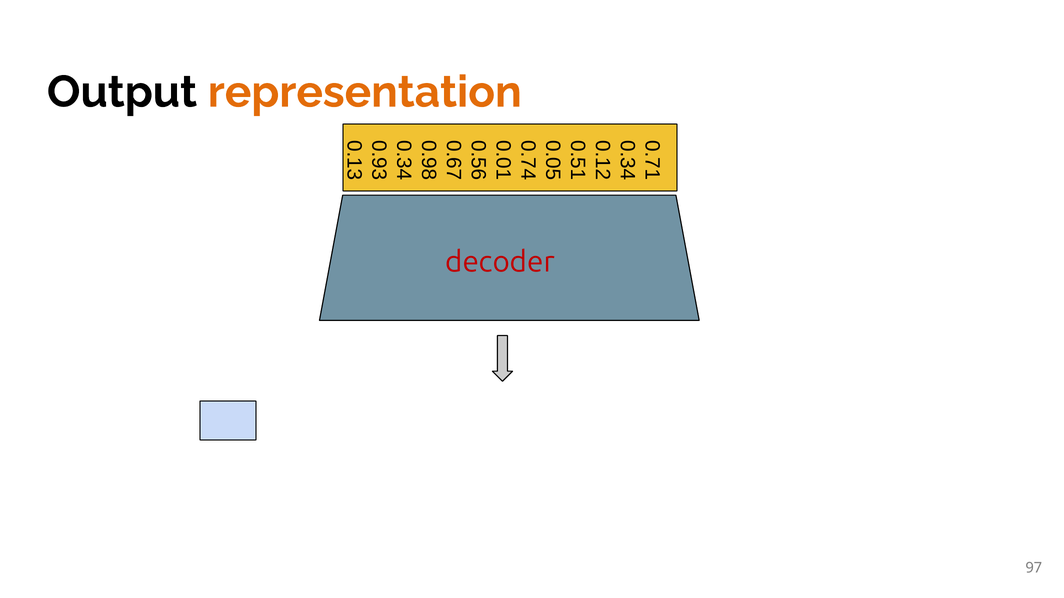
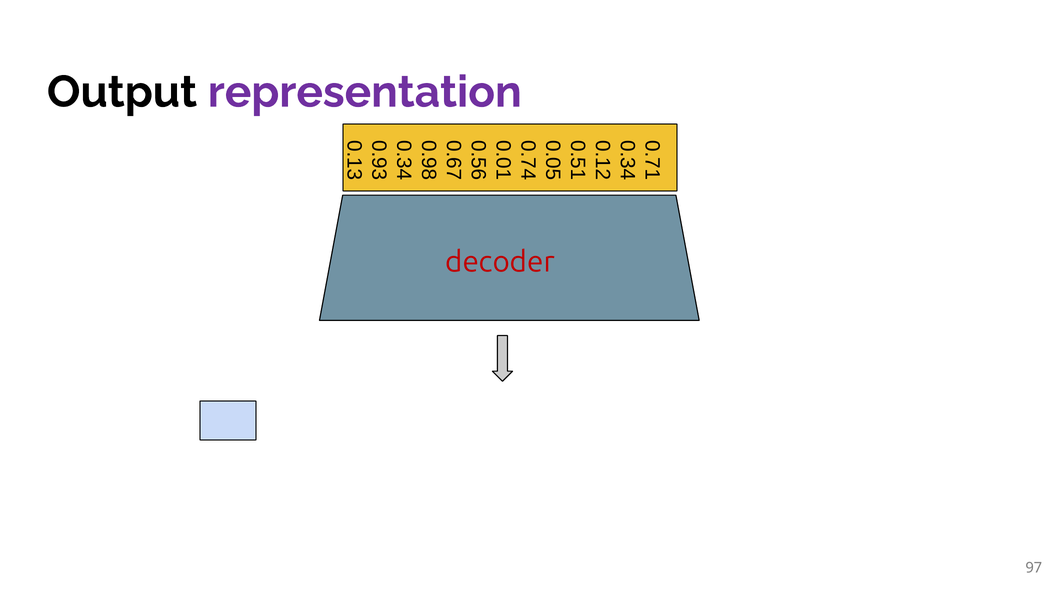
representation colour: orange -> purple (365, 92)
